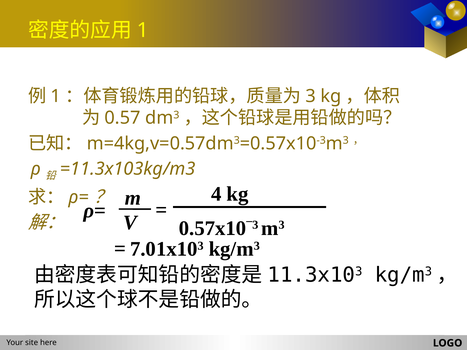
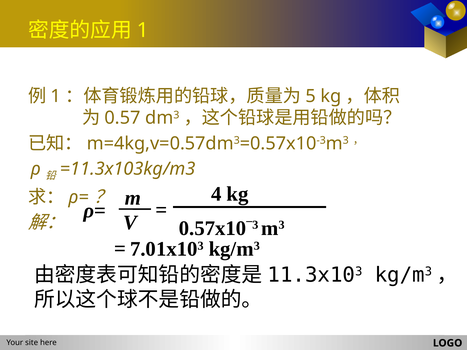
3: 3 -> 5 (311, 96)
